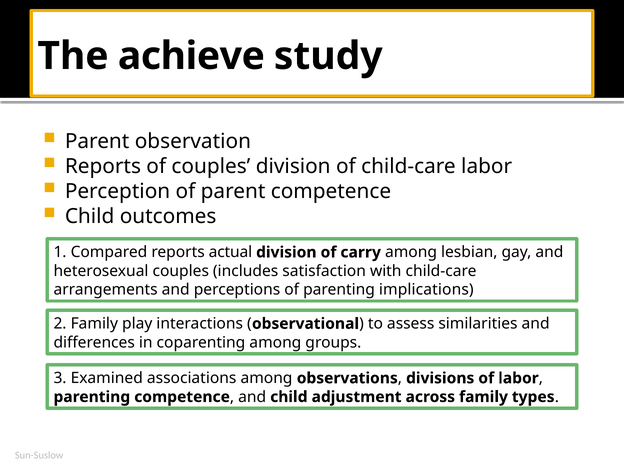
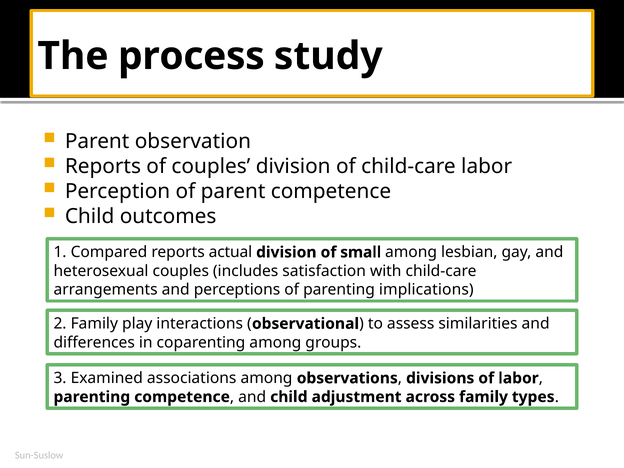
achieve: achieve -> process (191, 56)
carry: carry -> small (361, 252)
